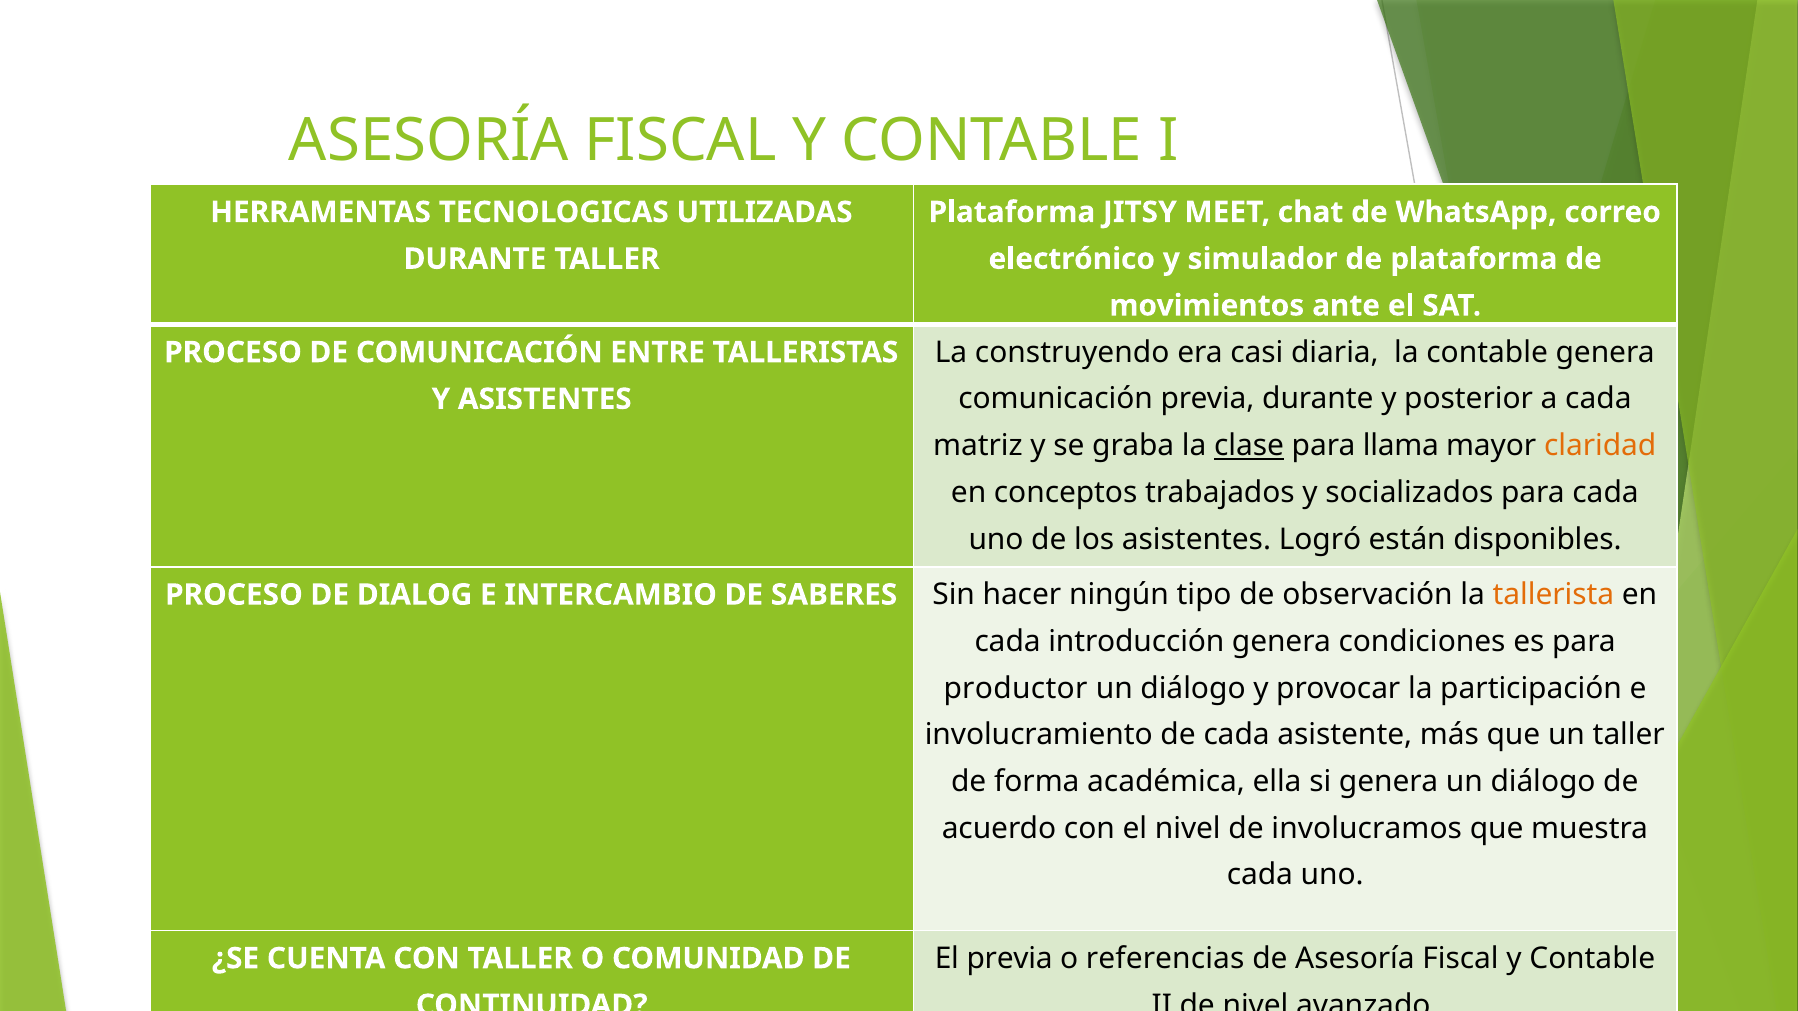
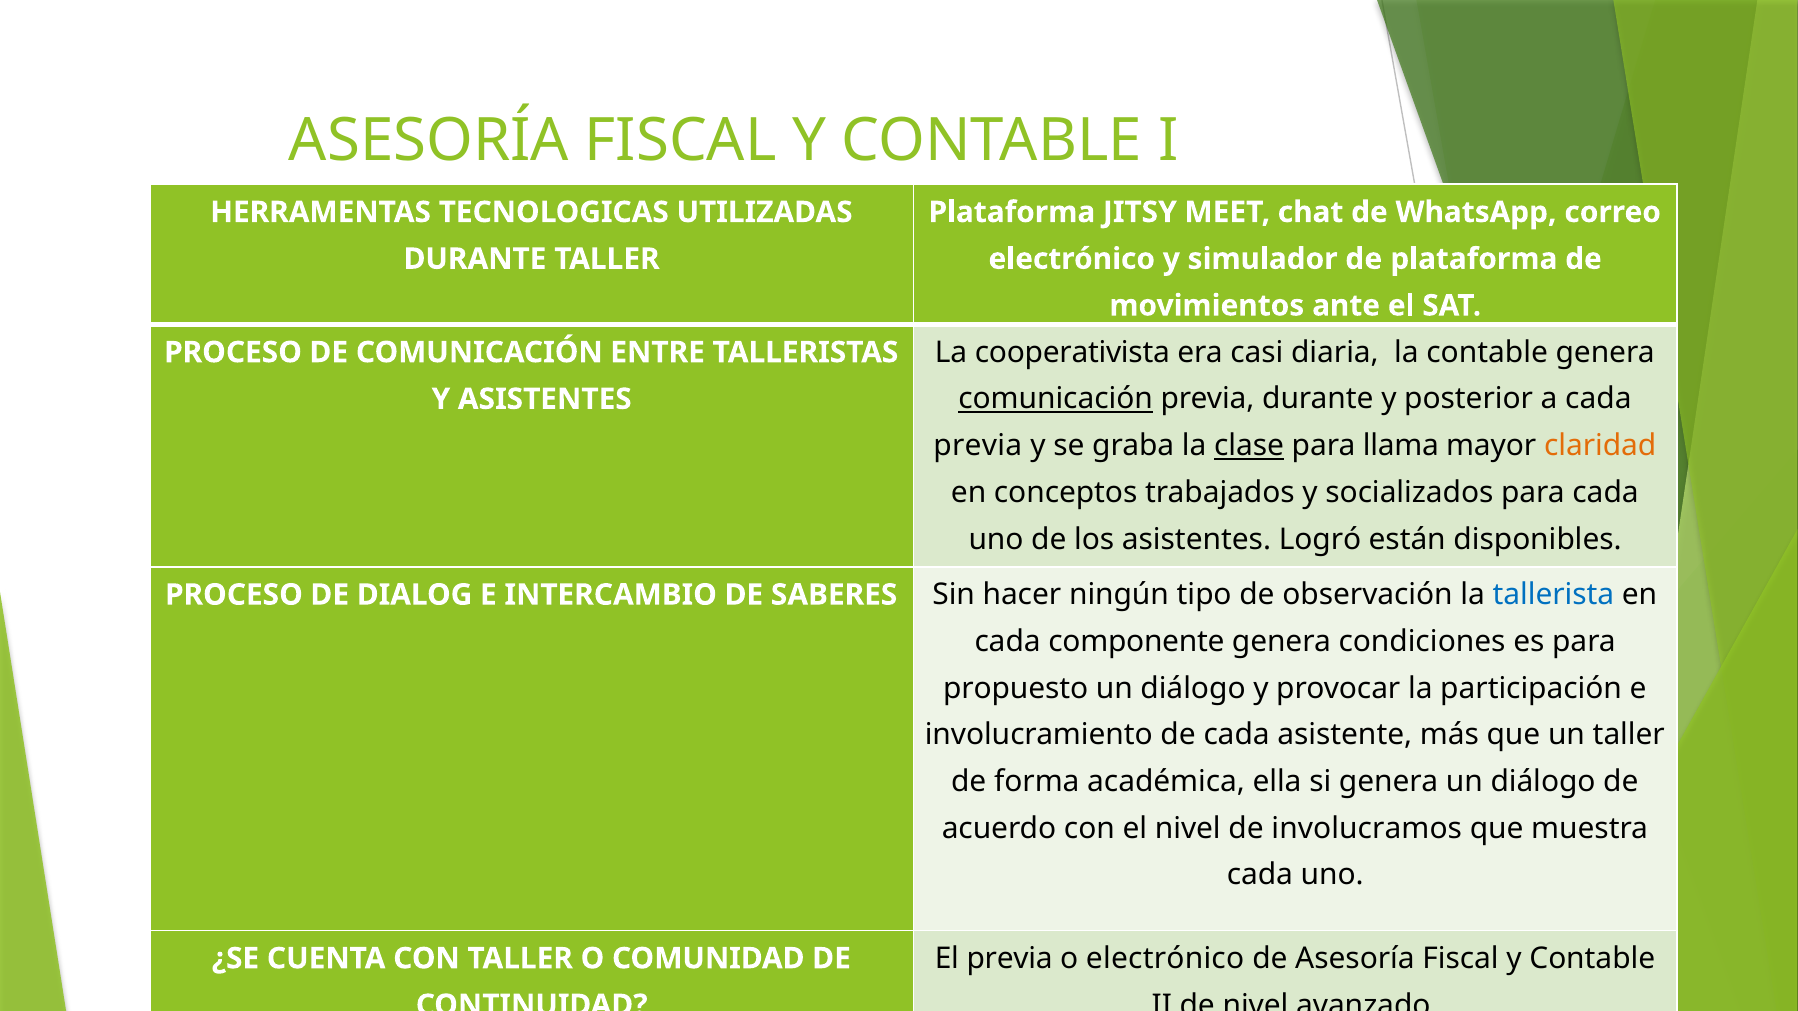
construyendo: construyendo -> cooperativista (1072, 353)
comunicación underline: none -> present (1056, 399)
matriz: matriz -> previa (978, 446)
tallerista colour: orange -> blue (1553, 595)
introducción: introducción -> componente (1136, 642)
productor: productor -> propuesto (1016, 688)
o referencias: referencias -> electrónico (1165, 959)
